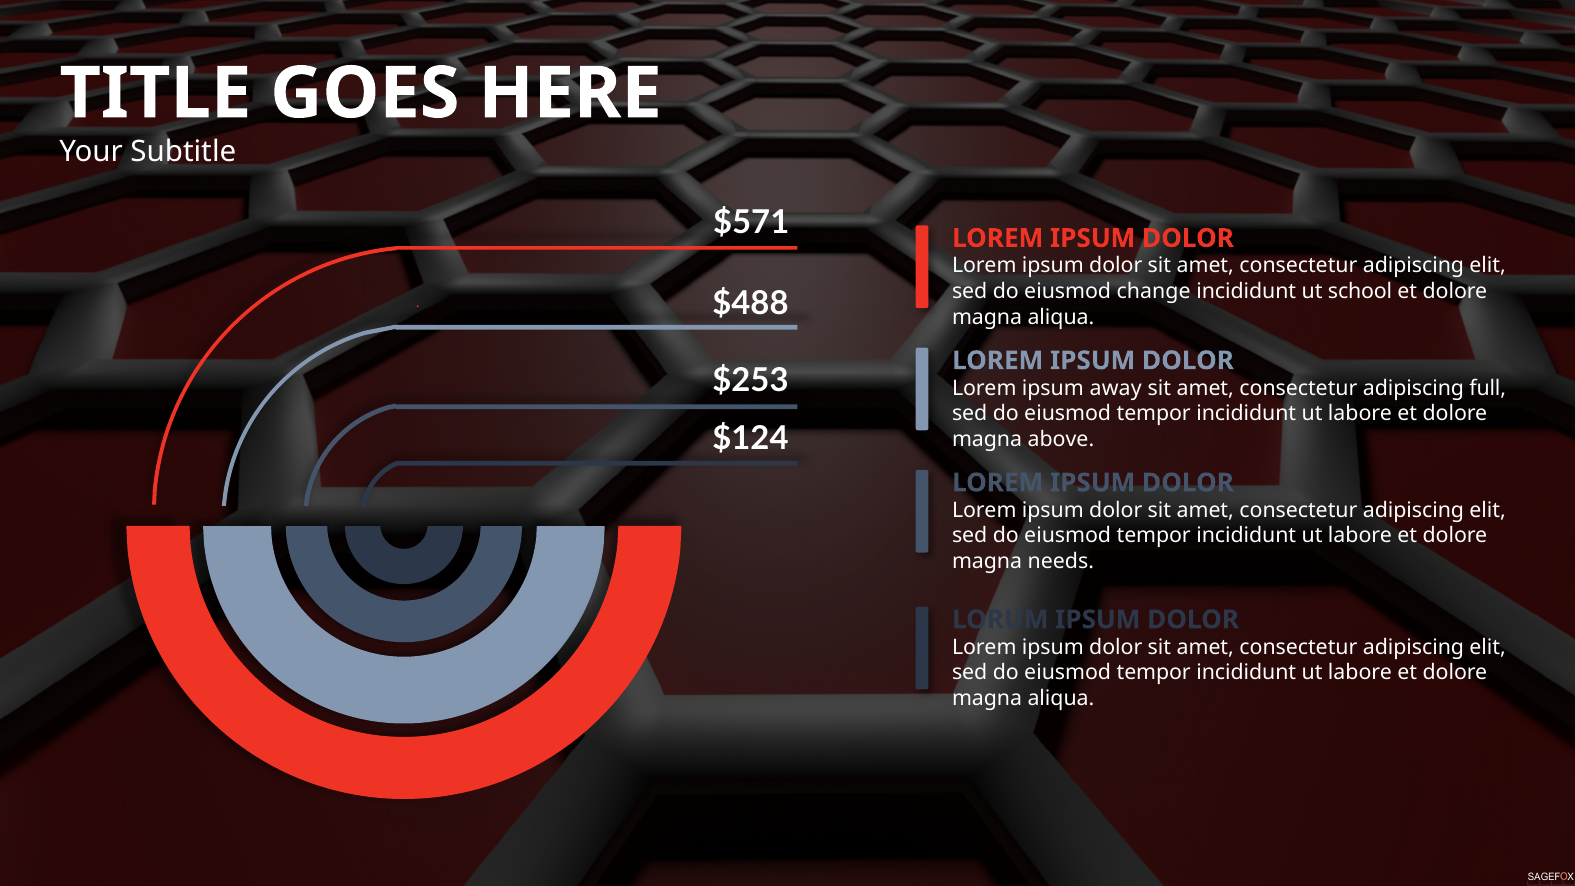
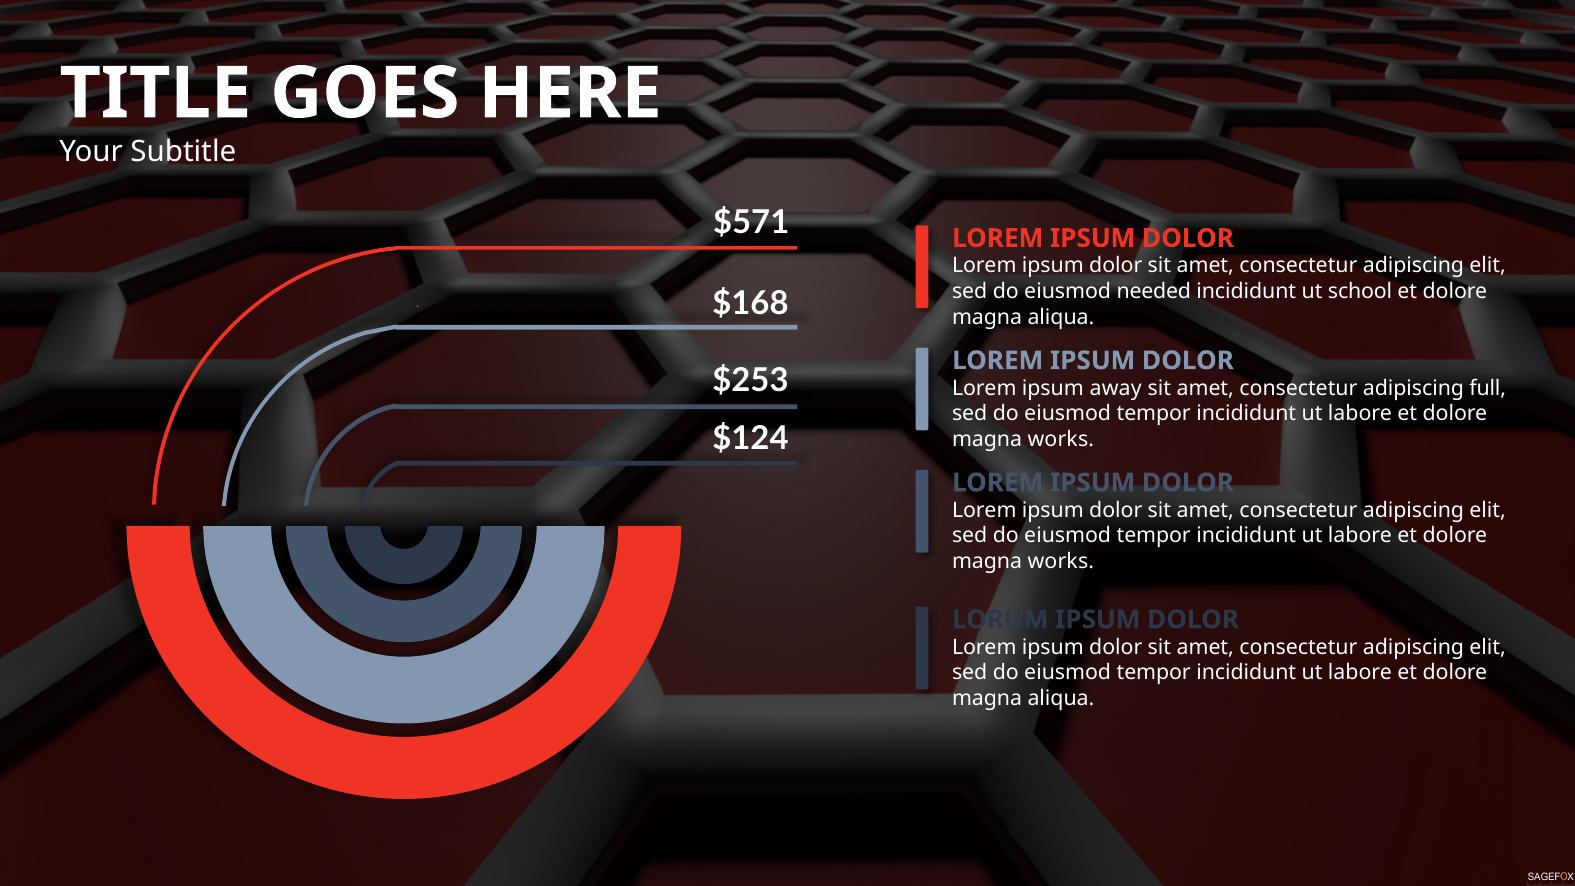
change: change -> needed (1154, 291)
$488: $488 -> $168 (750, 304)
above: above -> works (1061, 439)
needs: needs -> works (1061, 561)
